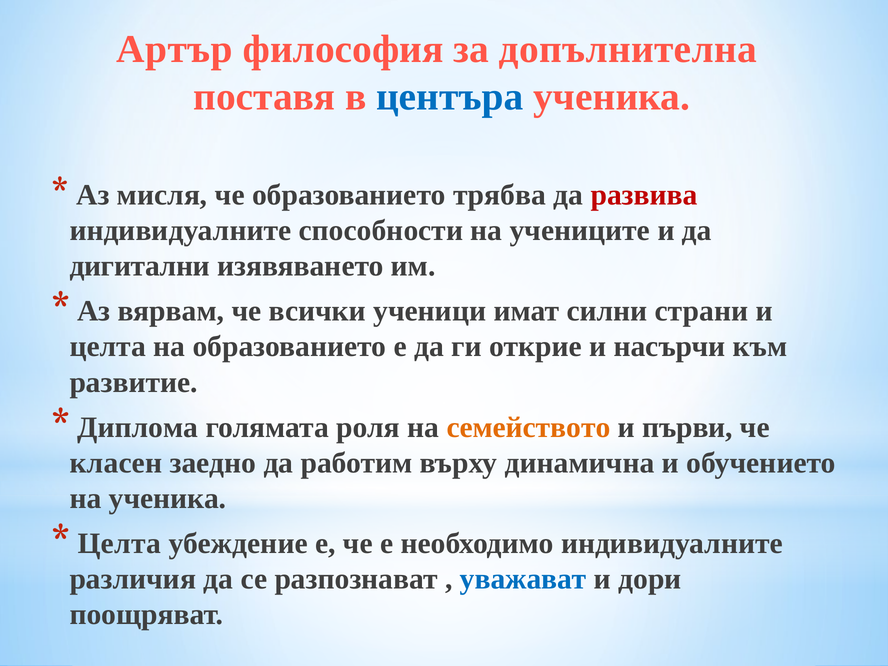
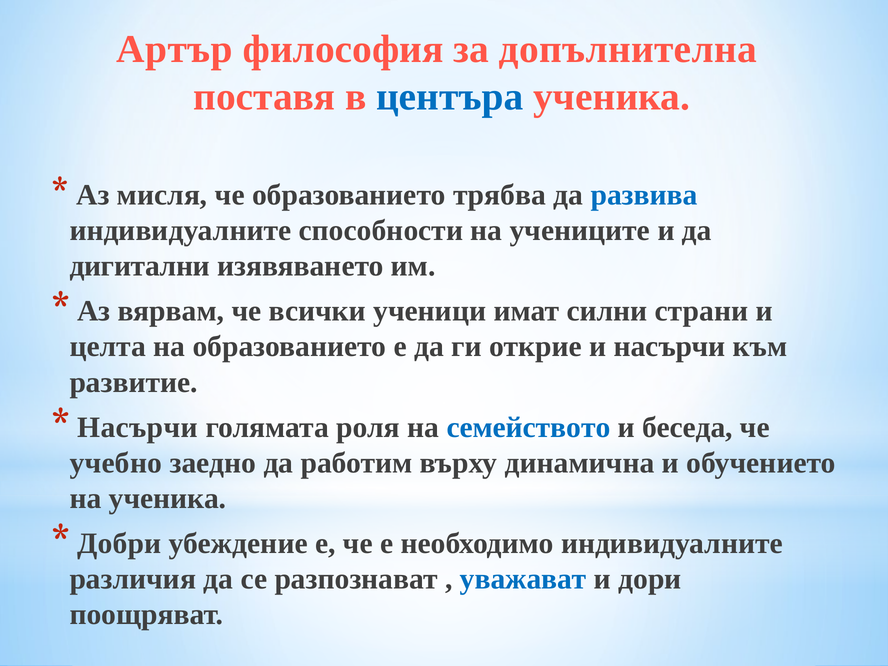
развива colour: red -> blue (644, 195)
Диплома: Диплома -> Насърчи (138, 427)
семейството colour: orange -> blue (528, 427)
първи: първи -> беседа (688, 427)
класен: класен -> учебно (116, 463)
Целта: Целта -> Добри (119, 544)
